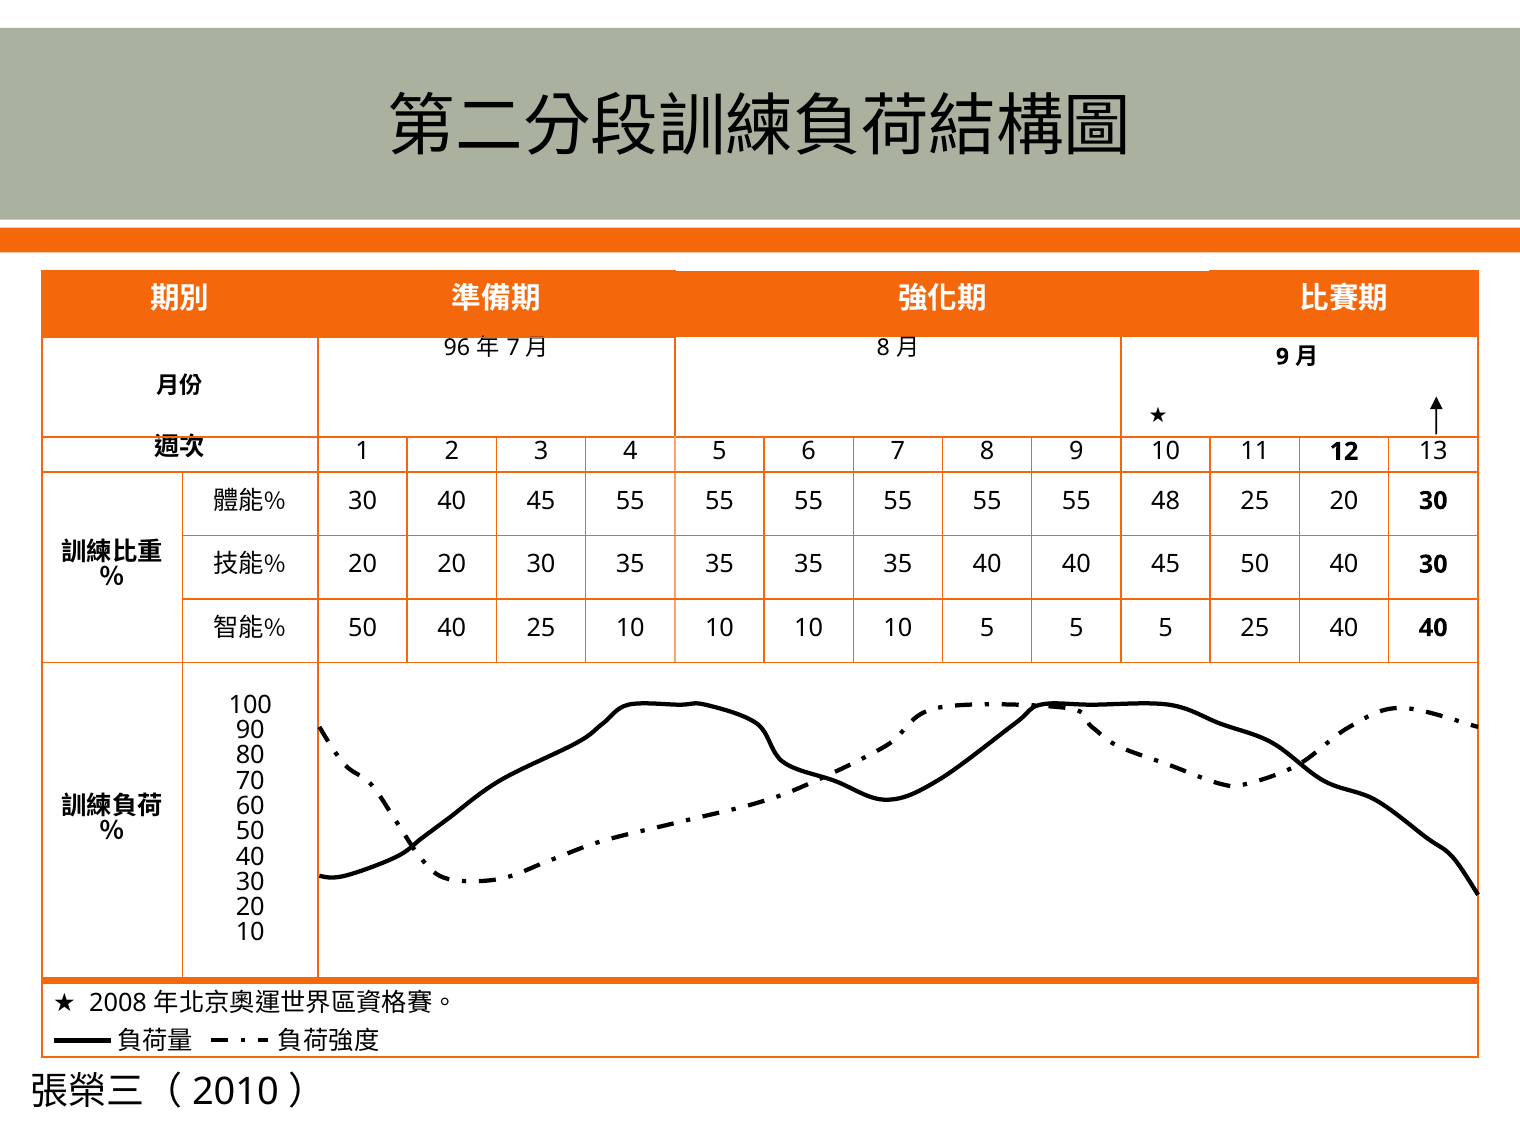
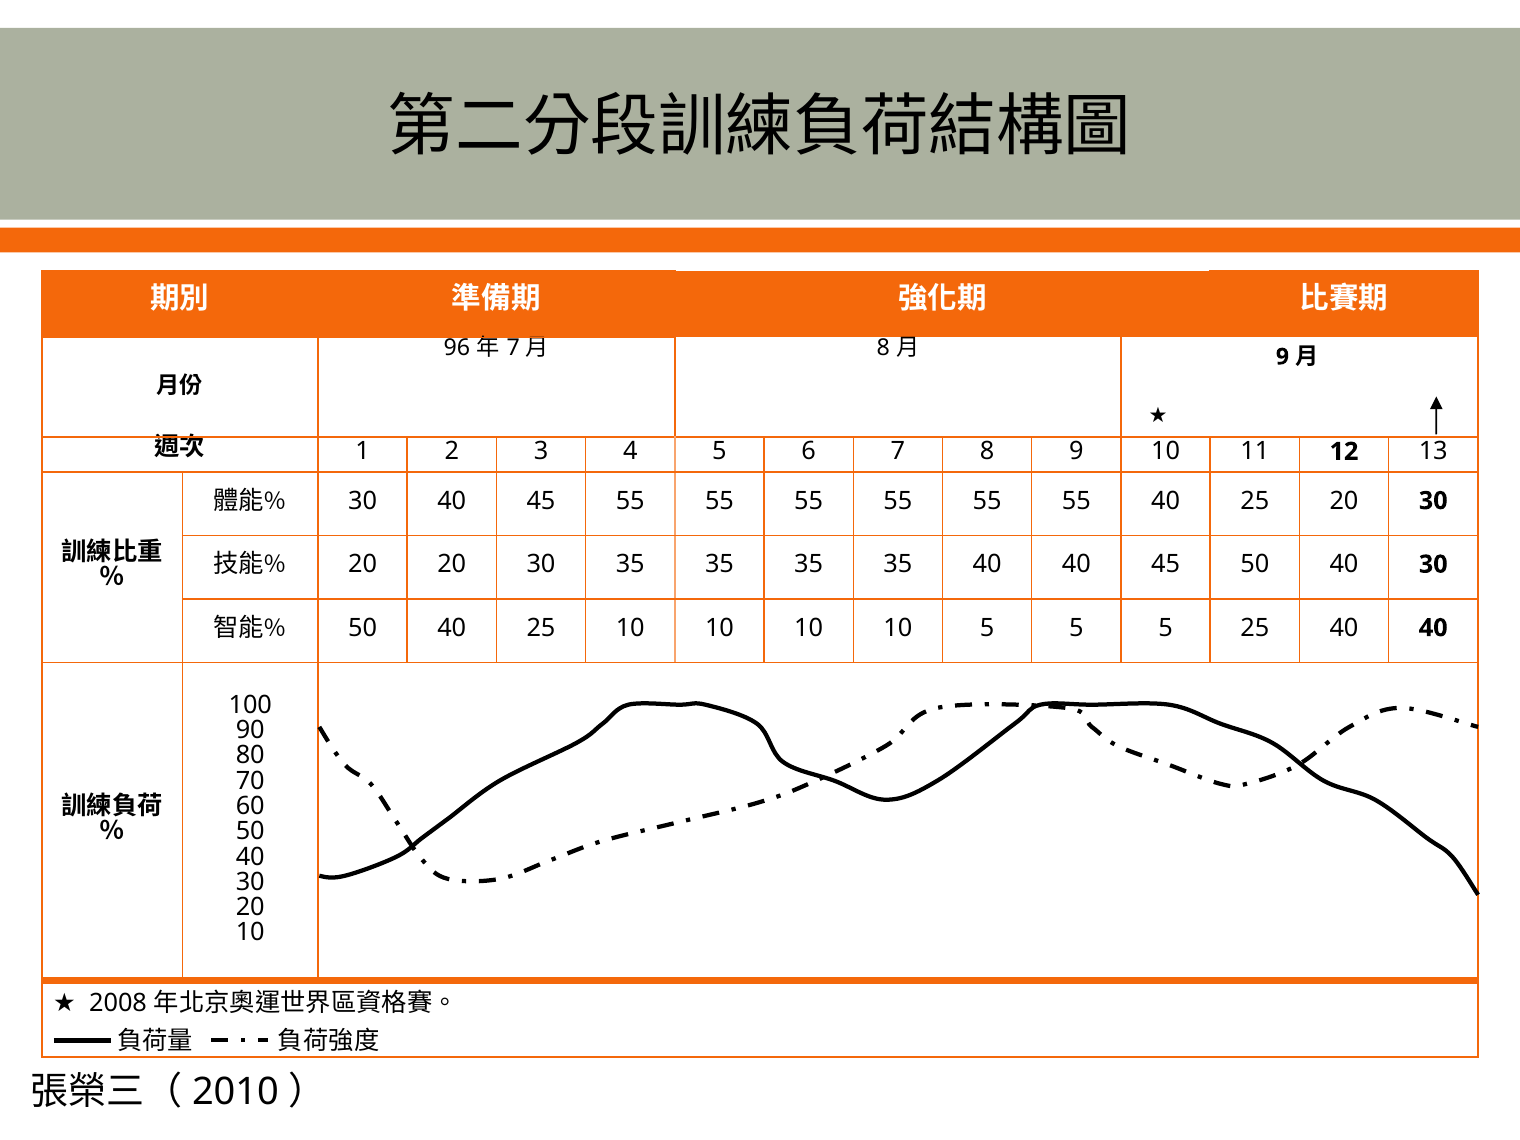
55 48: 48 -> 40 (1166, 501)
